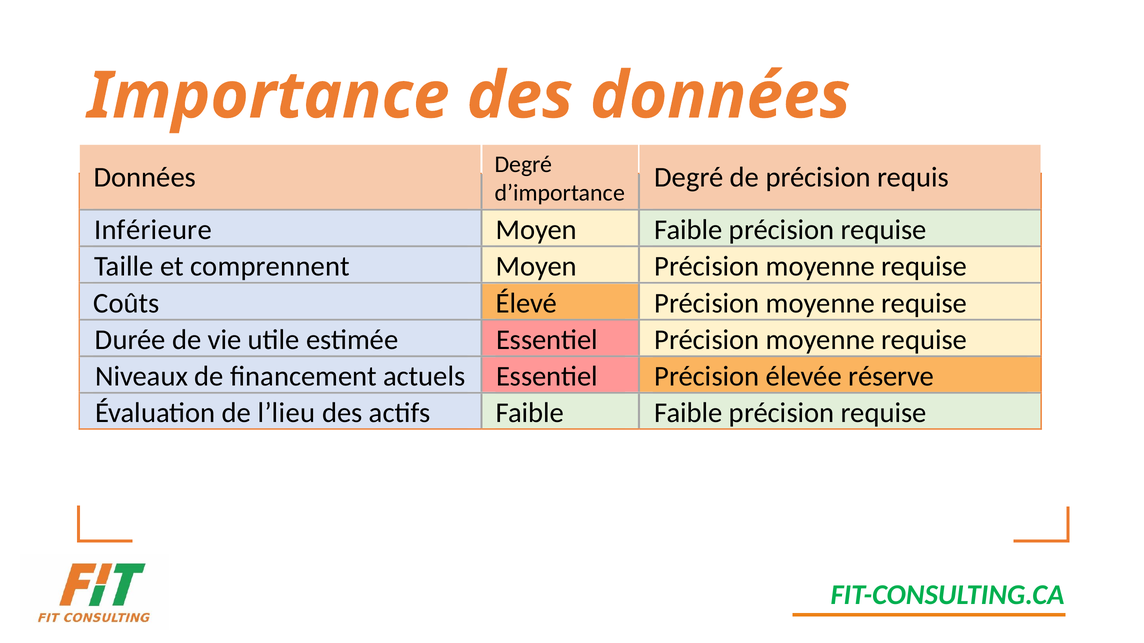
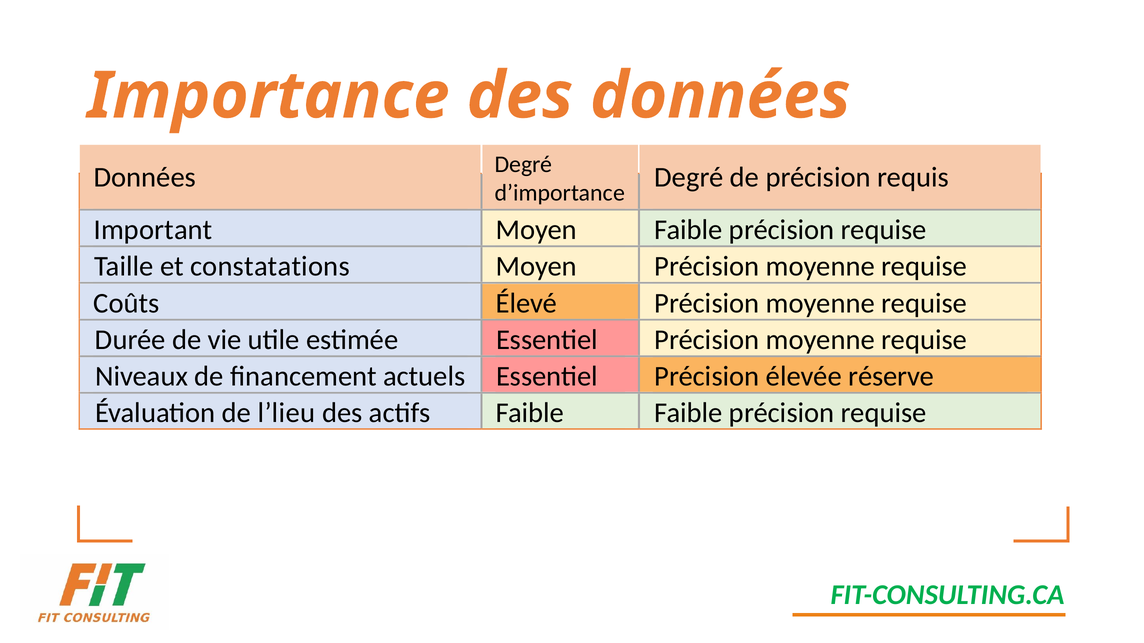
Inférieure: Inférieure -> Important (153, 230)
comprennent: comprennent -> constatations (270, 267)
